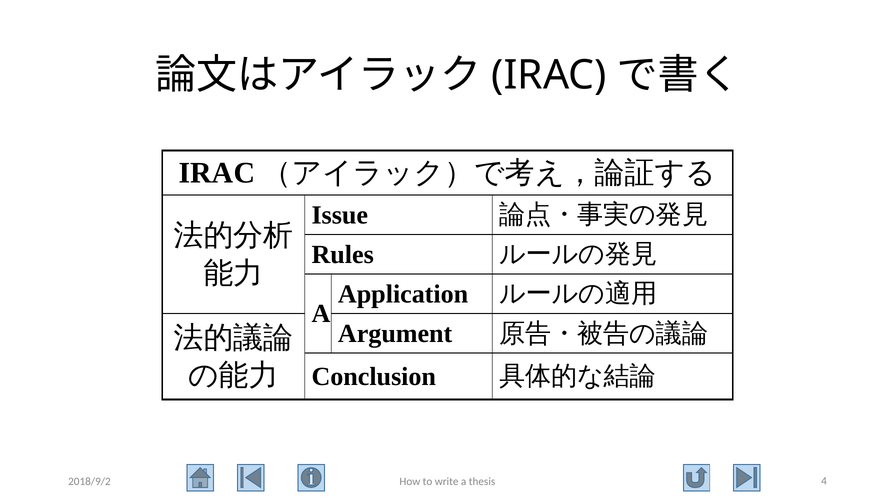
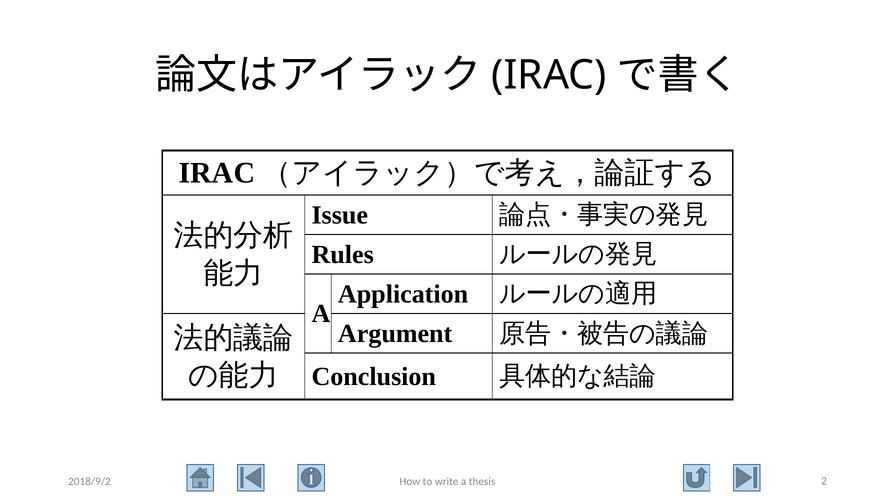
4: 4 -> 2 (824, 481)
